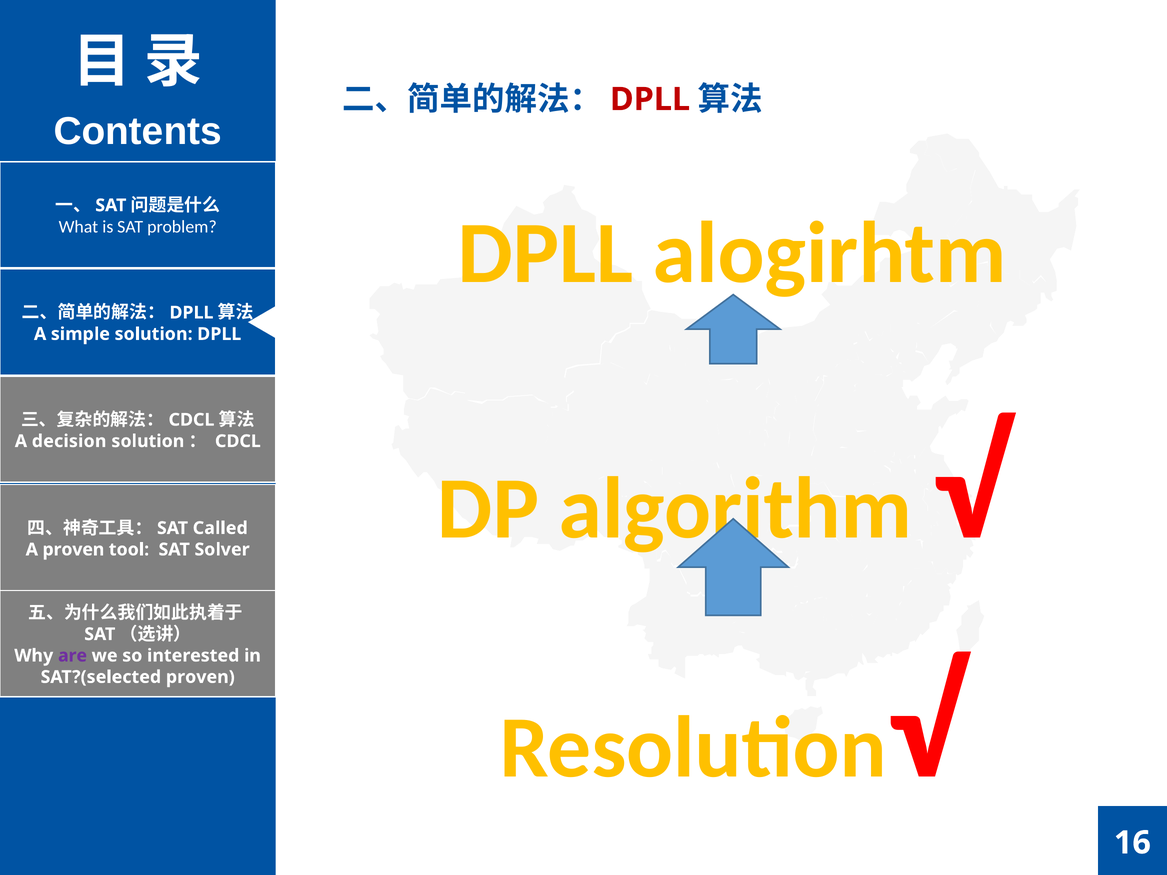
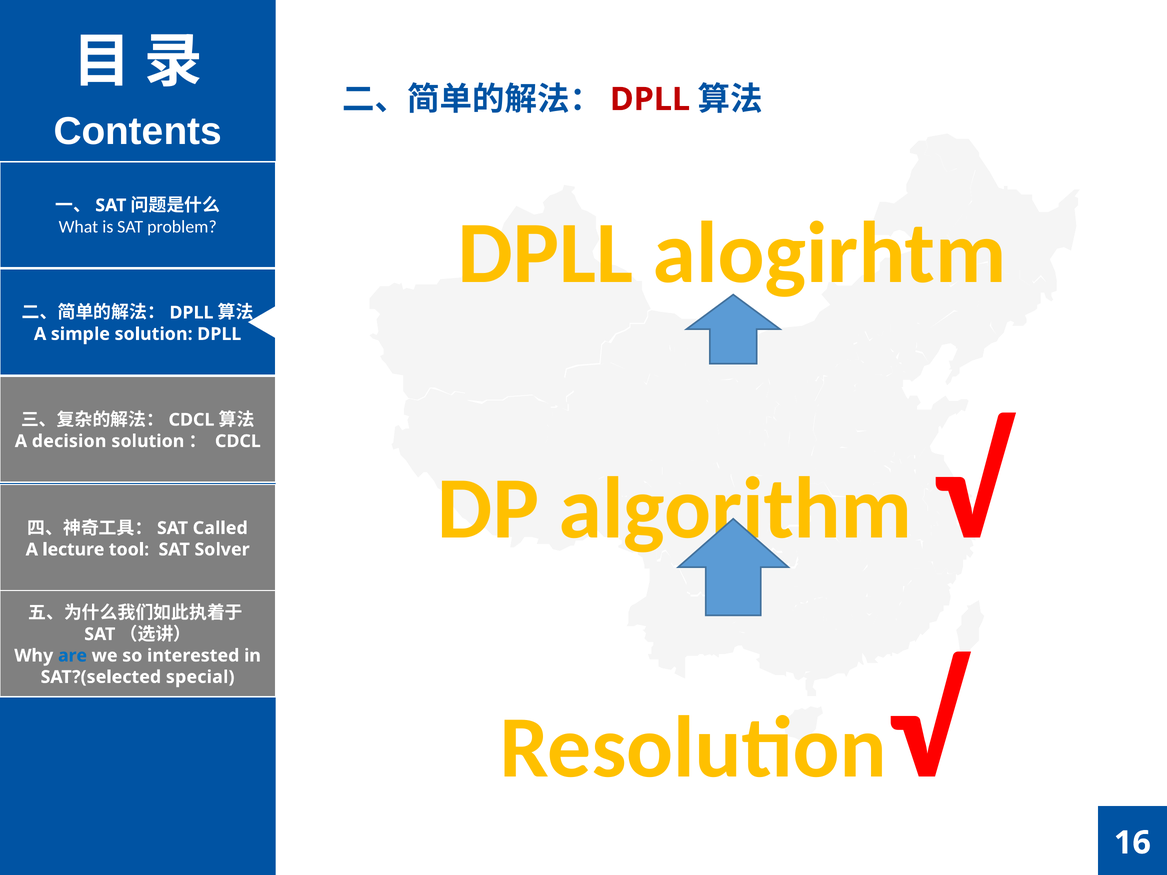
A proven: proven -> lecture (73, 550)
are colour: purple -> blue (73, 656)
SAT?(selected proven: proven -> special (200, 677)
